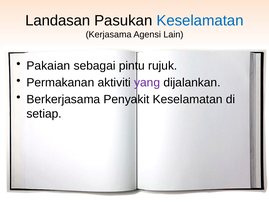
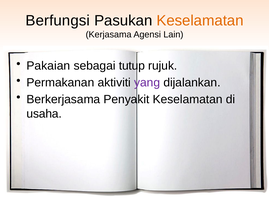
Landasan: Landasan -> Berfungsi (58, 21)
Keselamatan colour: blue -> orange (200, 21)
pintu: pintu -> tutup (132, 66)
setiap: setiap -> usaha (44, 114)
